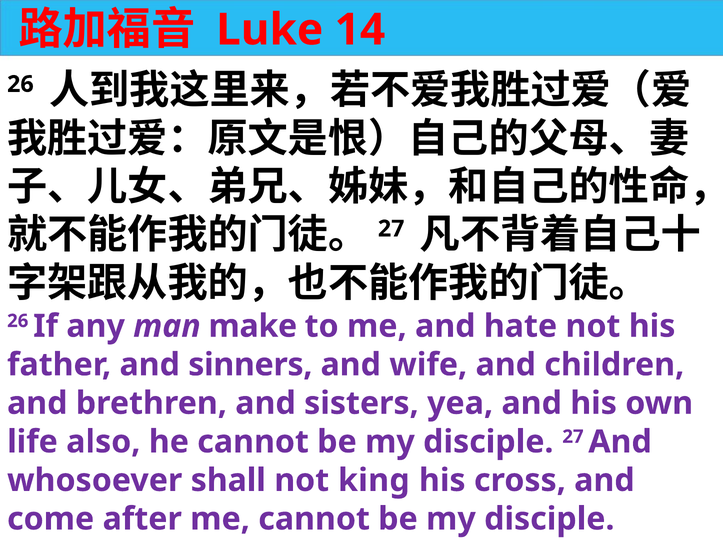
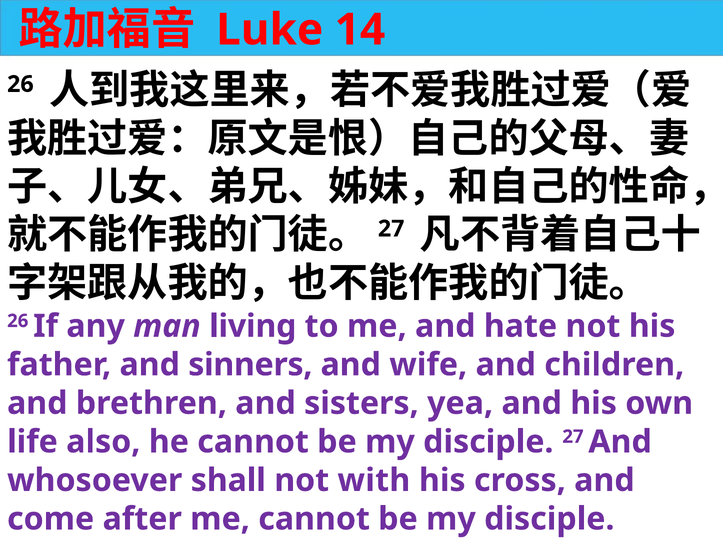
make: make -> living (253, 326)
king: king -> with (374, 481)
